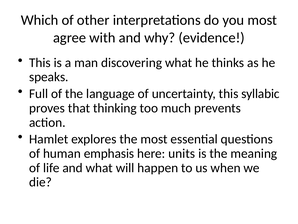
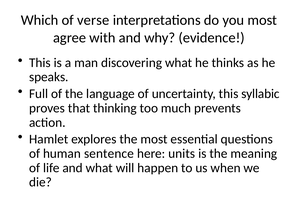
other: other -> verse (93, 20)
emphasis: emphasis -> sentence (109, 153)
